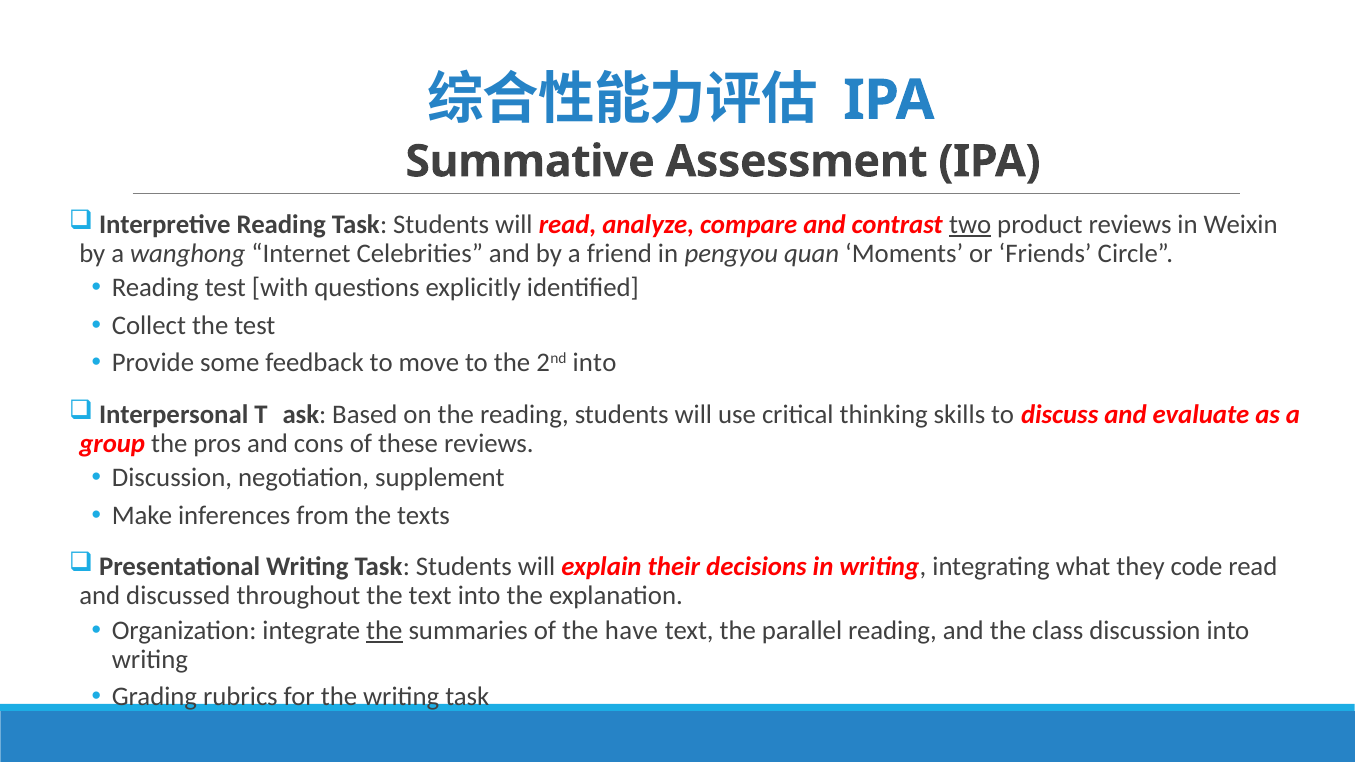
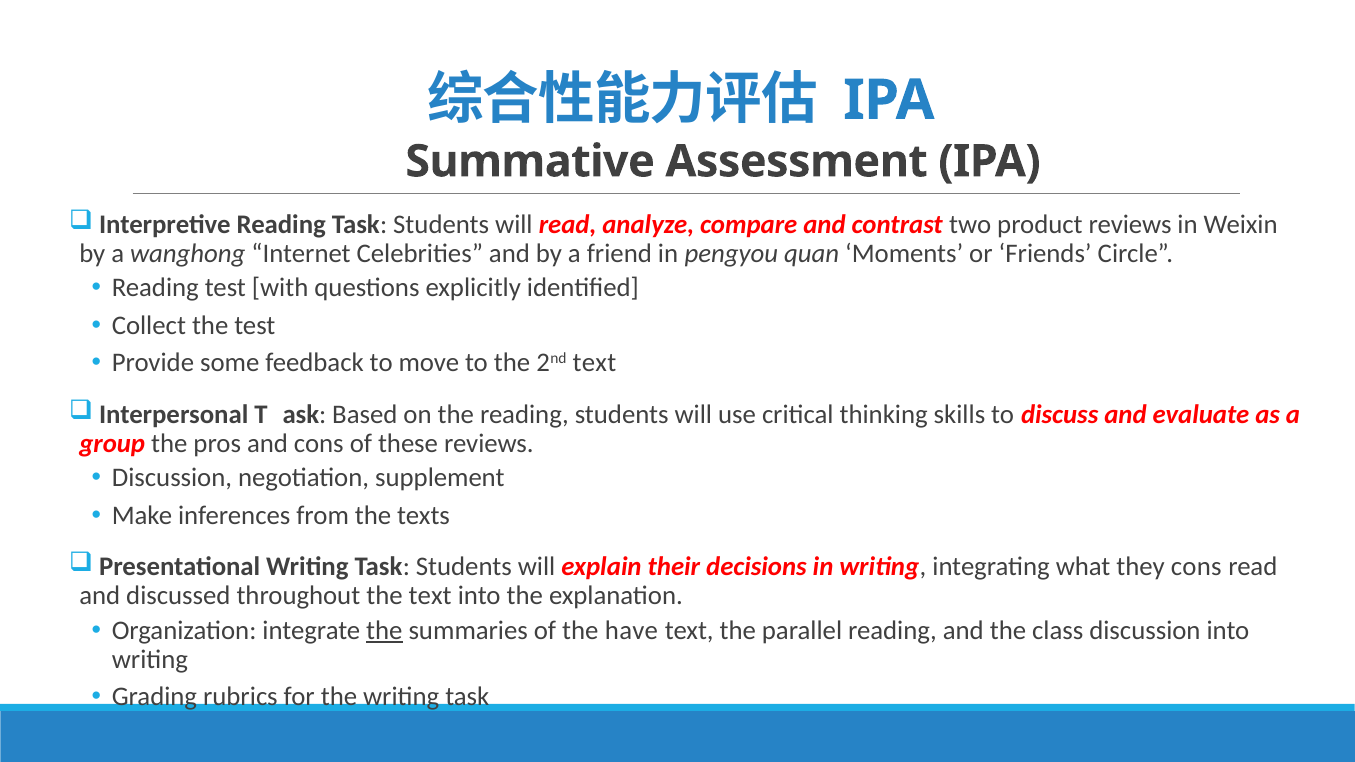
two underline: present -> none (970, 225)
2nd into: into -> text (594, 363)
they code: code -> cons (1196, 567)
